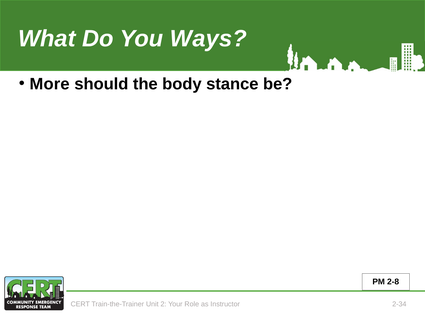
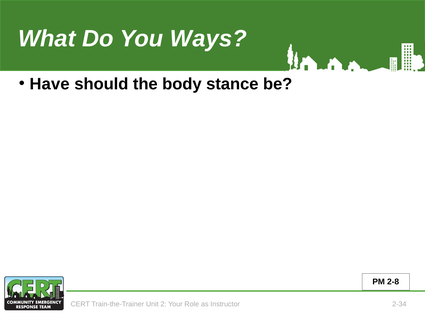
More: More -> Have (50, 84)
